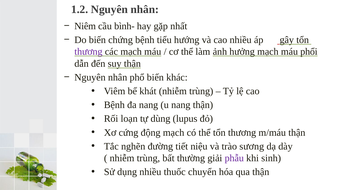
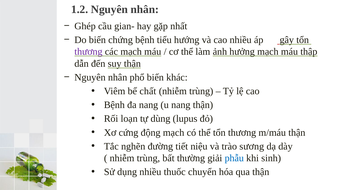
Niêm: Niêm -> Ghép (85, 26)
bình-: bình- -> gian- (124, 26)
phổi: phổi -> thập (309, 52)
khát: khát -> chất (148, 91)
phẫu colour: purple -> blue (234, 158)
